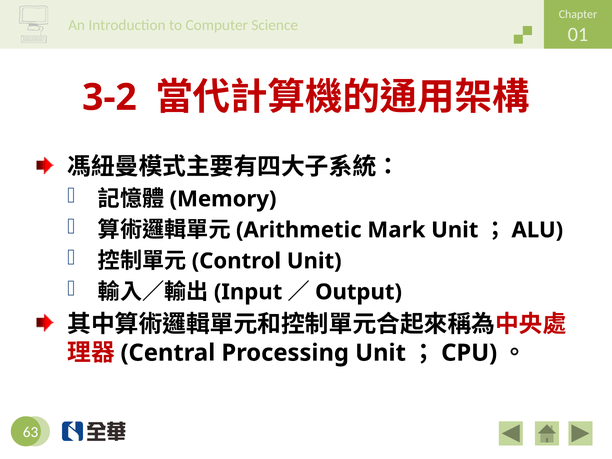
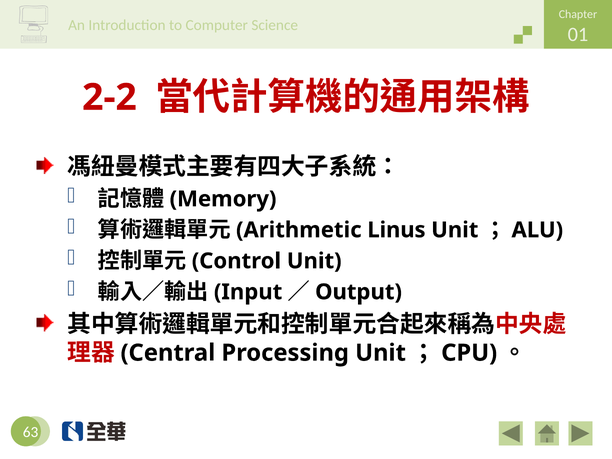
3-2: 3-2 -> 2-2 (109, 97)
Mark: Mark -> Linus (396, 230)
